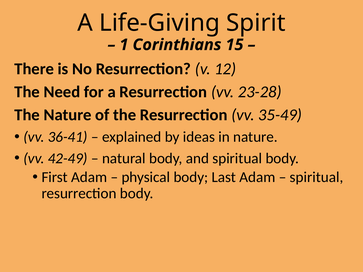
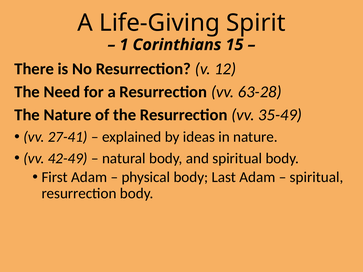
23-28: 23-28 -> 63-28 (260, 92)
36-41: 36-41 -> 27-41 (68, 137)
